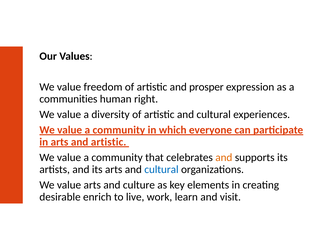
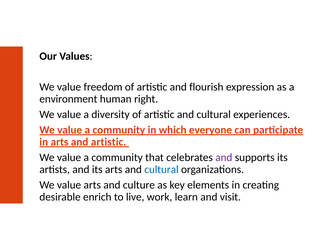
prosper: prosper -> flourish (206, 87)
communities: communities -> environment (68, 99)
and colour: orange -> purple (224, 158)
